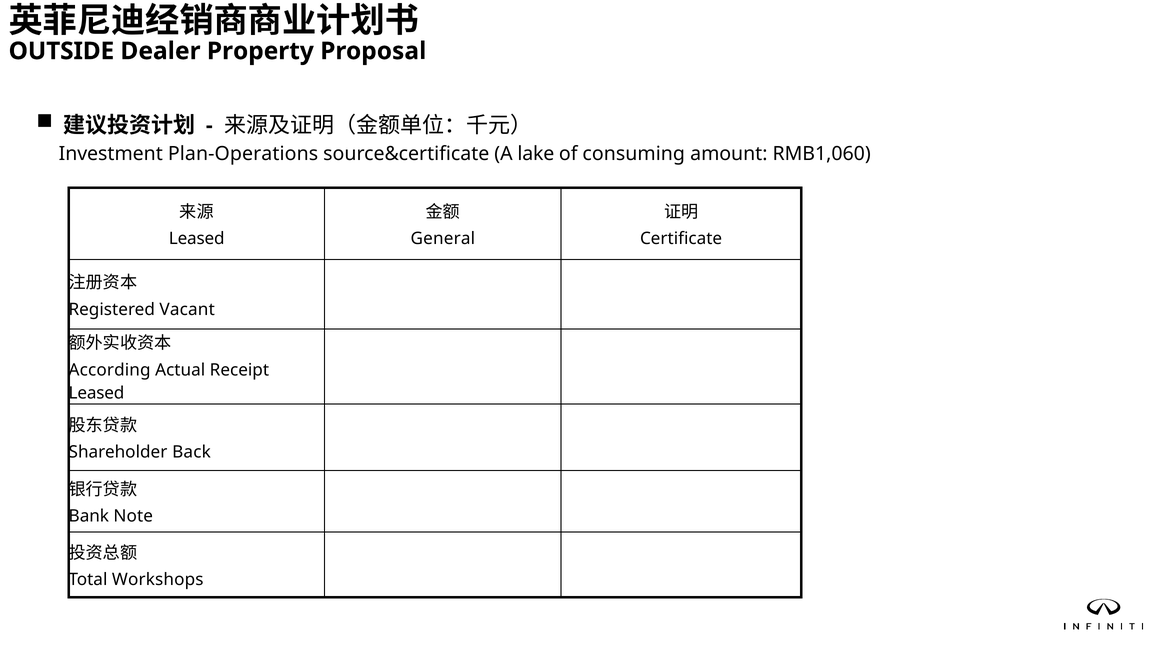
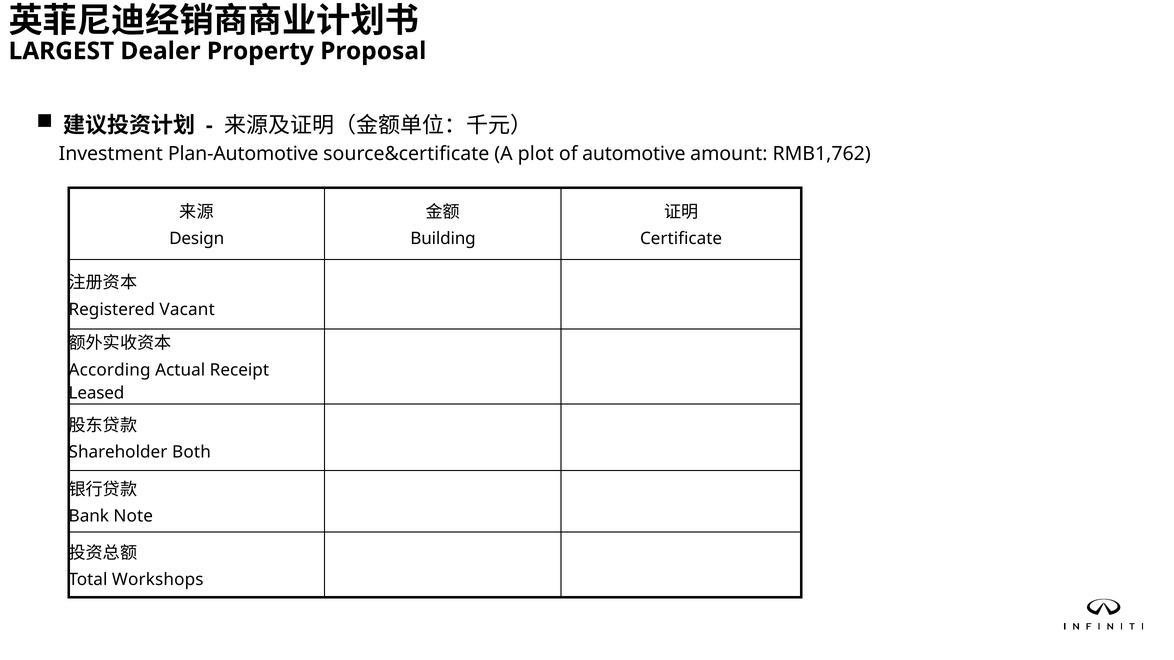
OUTSIDE: OUTSIDE -> LARGEST (61, 51)
Plan-Operations: Plan-Operations -> Plan-Automotive (243, 154)
lake: lake -> plot (536, 154)
consuming: consuming -> automotive (634, 154)
RMB1,060: RMB1,060 -> RMB1,762 (822, 154)
Leased: Leased -> Design (197, 239)
General: General -> Building (443, 239)
Back: Back -> Both (191, 453)
